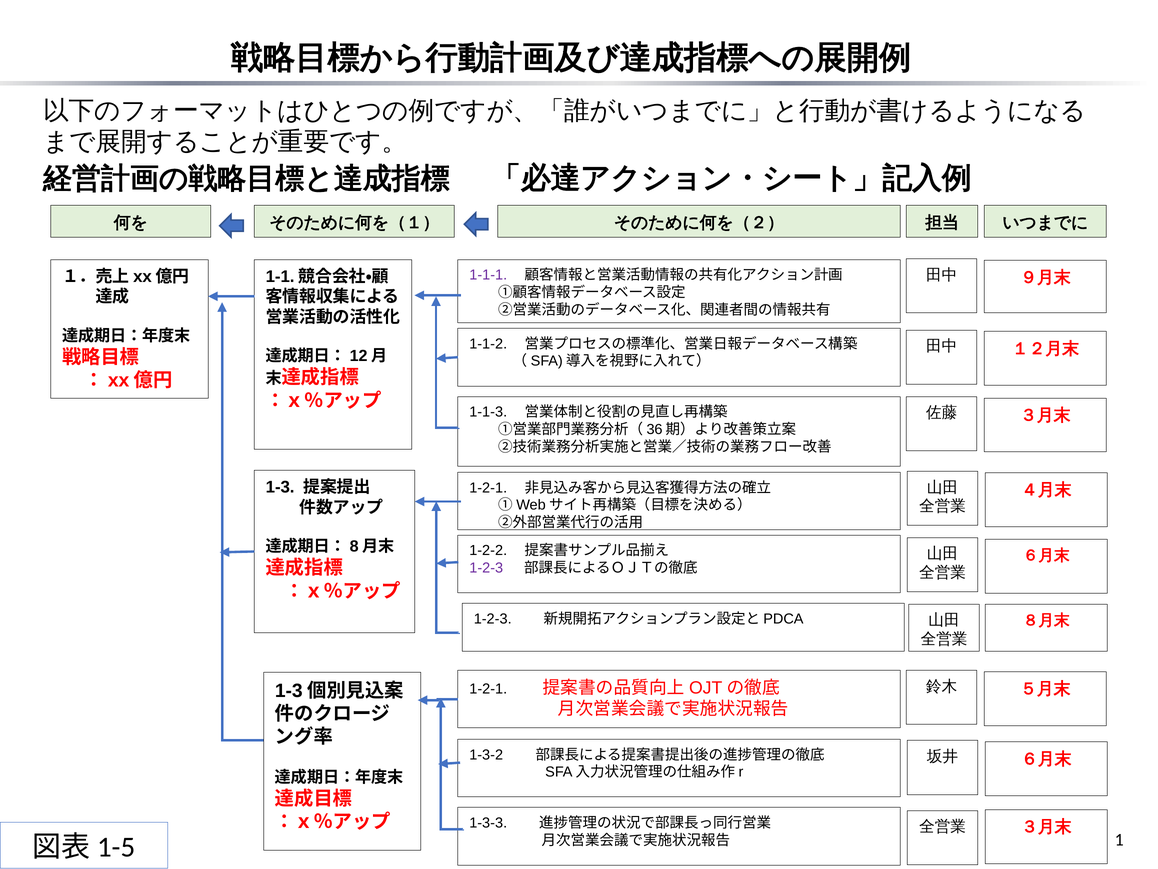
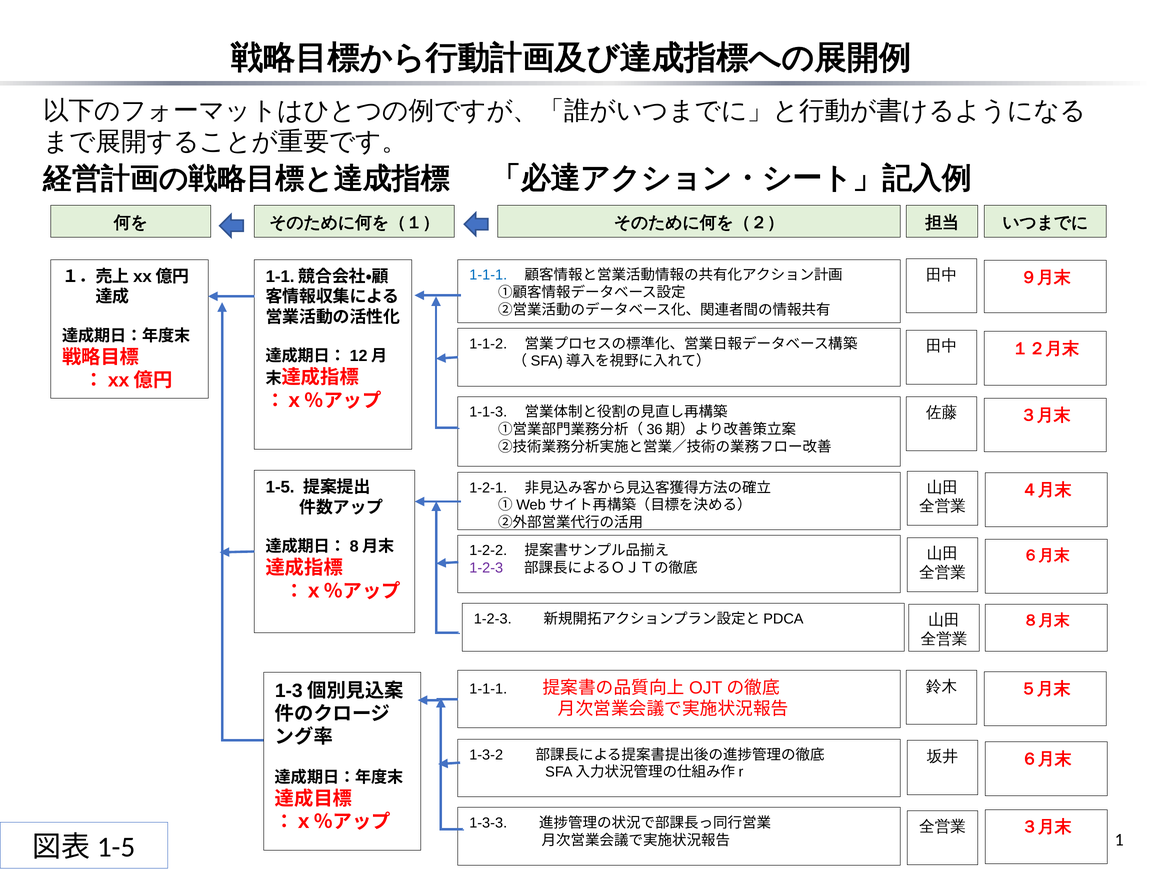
1-1-1 colour: purple -> blue (488, 275)
1-3: 1-3 -> 1-5 (280, 487)
1-2-1: 1-2-1 -> 1-1-1 (488, 688)
